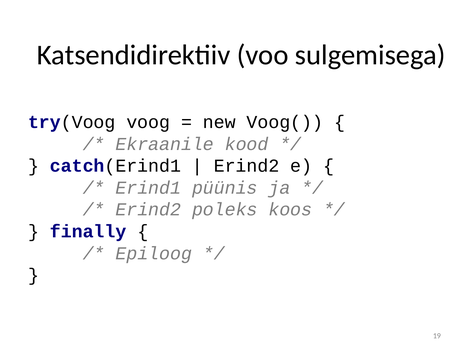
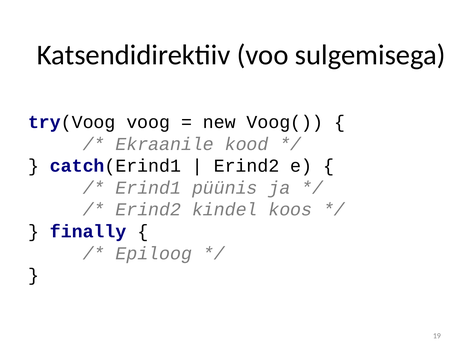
poleks: poleks -> kindel (225, 209)
